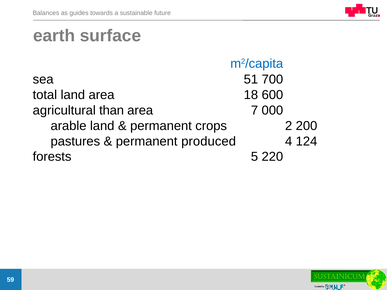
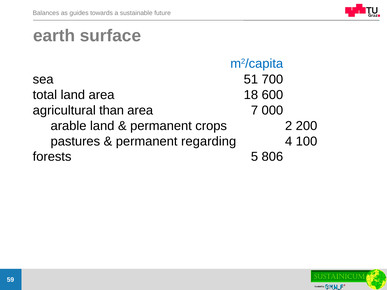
produced: produced -> regarding (209, 141)
124: 124 -> 100 (307, 141)
220: 220 -> 806 (272, 157)
